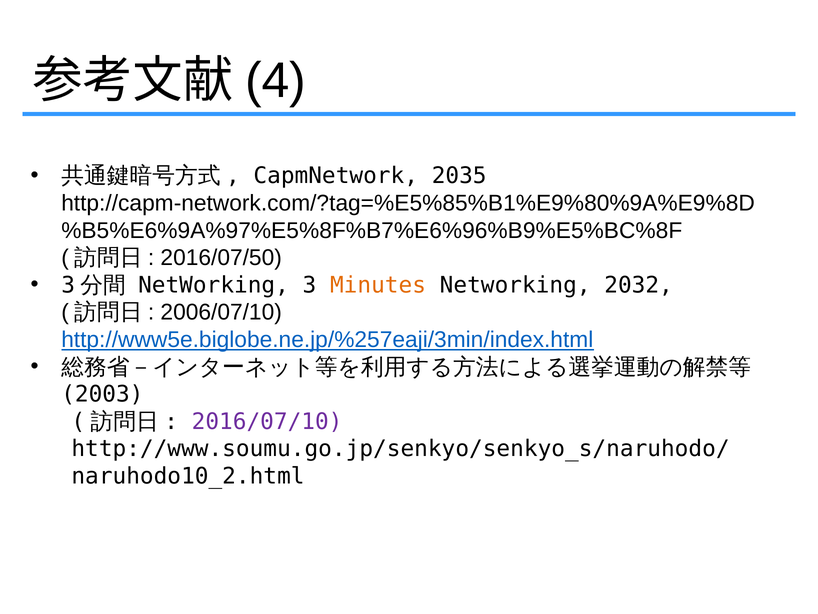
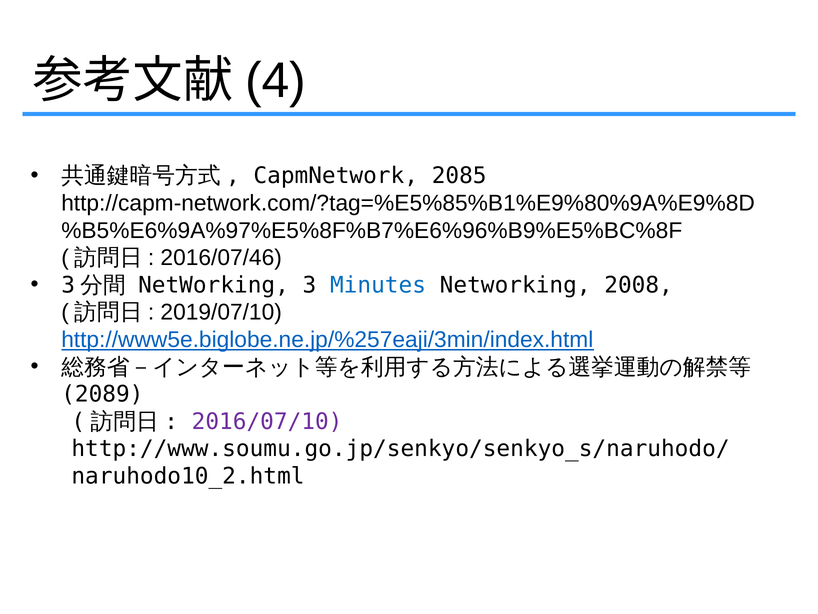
2035: 2035 -> 2085 (459, 176)
2016/07/50: 2016/07/50 -> 2016/07/46 (221, 258)
Minutes colour: orange -> blue (378, 285)
2032: 2032 -> 2008 (639, 285)
2006/07/10: 2006/07/10 -> 2019/07/10 (221, 312)
2003: 2003 -> 2089 (102, 394)
